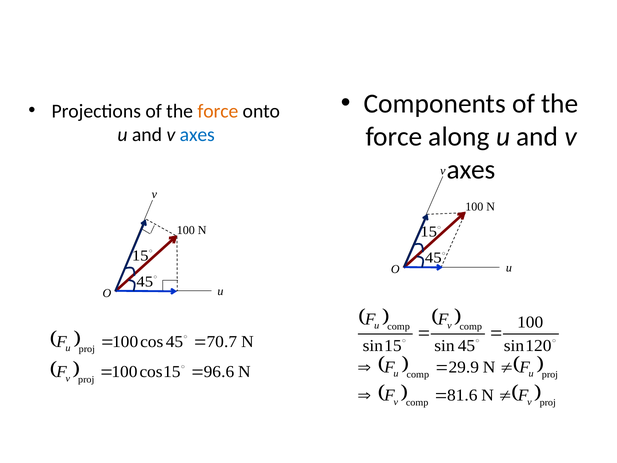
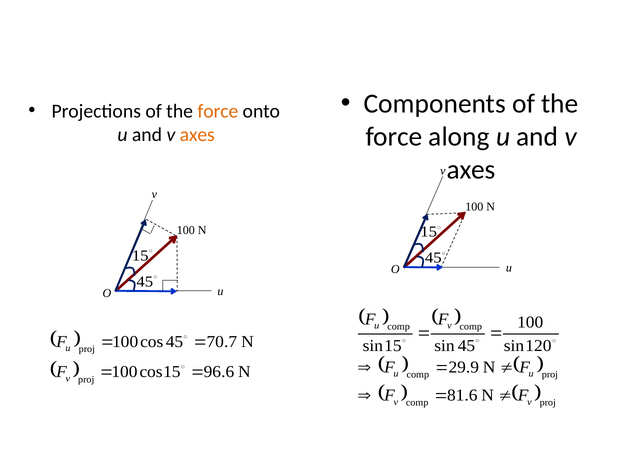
axes colour: blue -> orange (197, 135)
